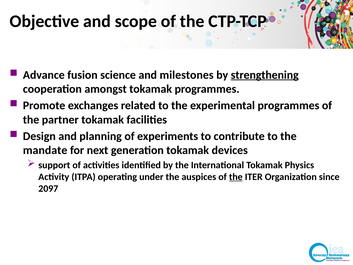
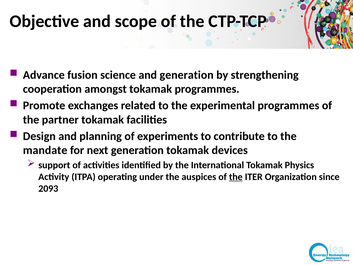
and milestones: milestones -> generation (187, 75)
strengthening underline: present -> none (265, 75)
2097: 2097 -> 2093 (48, 188)
